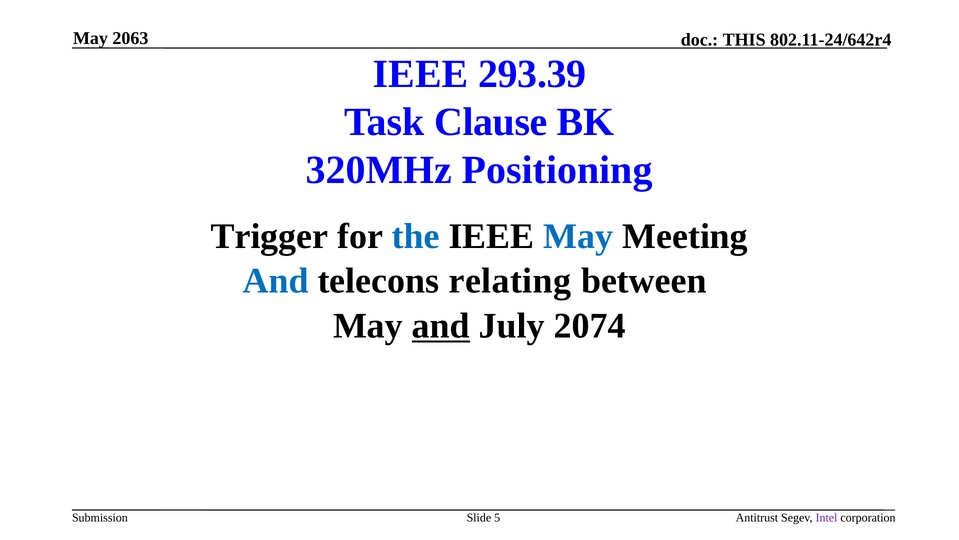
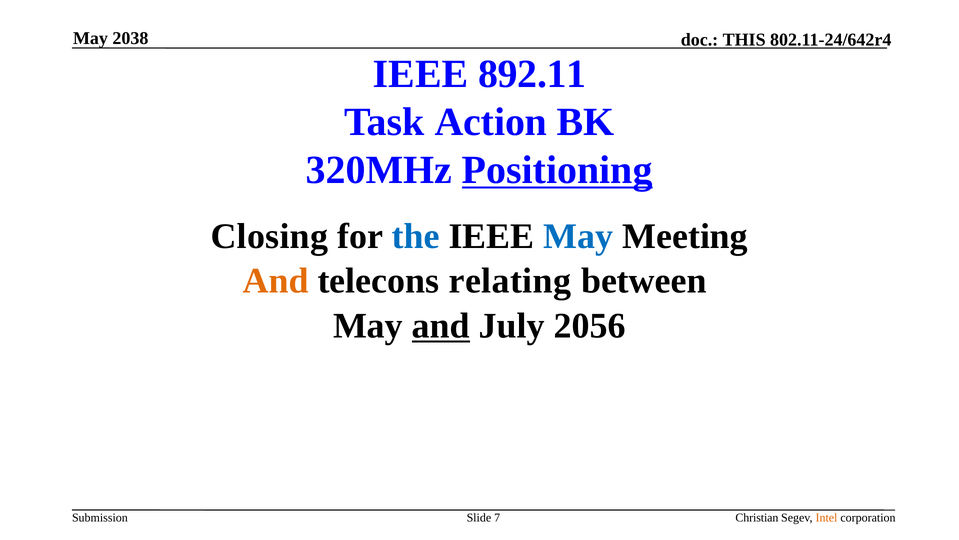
2063: 2063 -> 2038 (130, 38)
293.39: 293.39 -> 892.11 (532, 74)
Clause: Clause -> Action (491, 122)
Positioning underline: none -> present (557, 170)
Trigger: Trigger -> Closing (269, 236)
And colour: blue -> orange (276, 281)
2074: 2074 -> 2056 (590, 326)
5: 5 -> 7 (497, 517)
Antitrust: Antitrust -> Christian (757, 517)
Intel colour: purple -> orange (826, 517)
